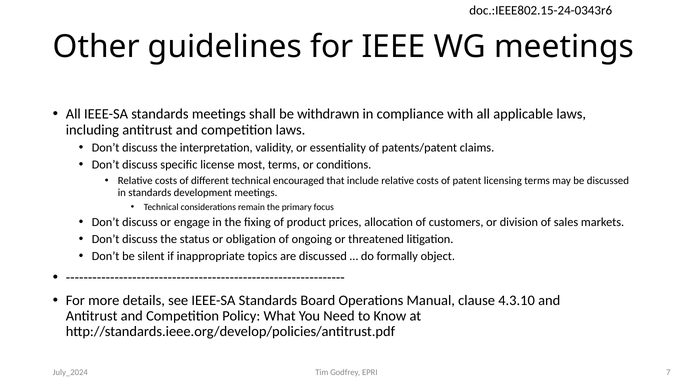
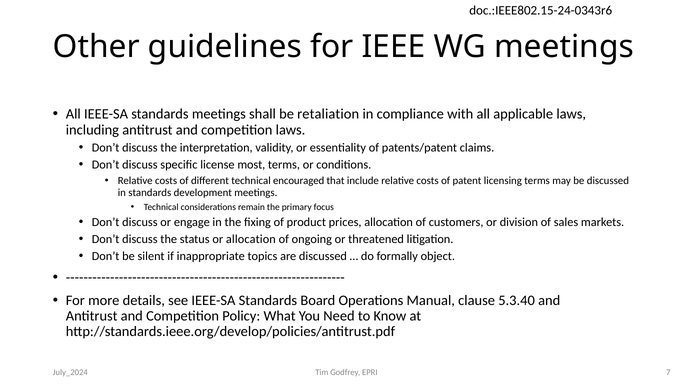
withdrawn: withdrawn -> retaliation (328, 114)
or obligation: obligation -> allocation (251, 239)
4.3.10: 4.3.10 -> 5.3.40 (517, 300)
